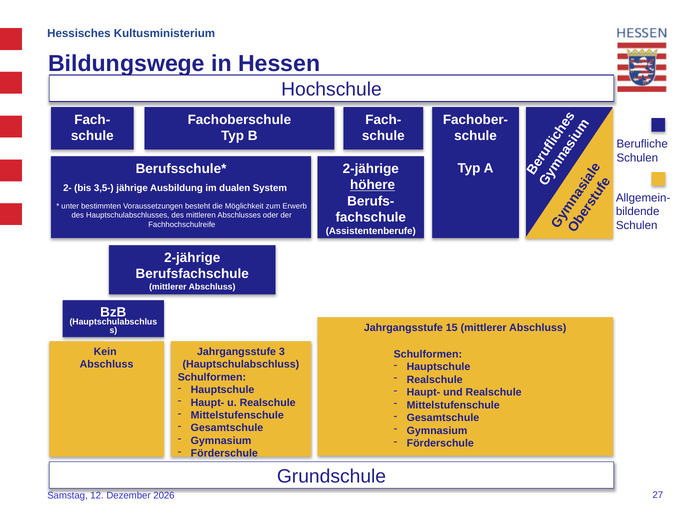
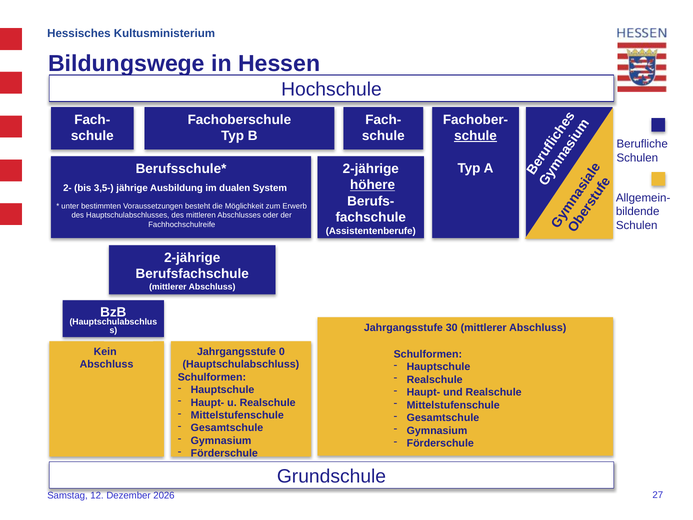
schule underline: none -> present (476, 136)
15: 15 -> 30 (452, 328)
3: 3 -> 0 (282, 351)
